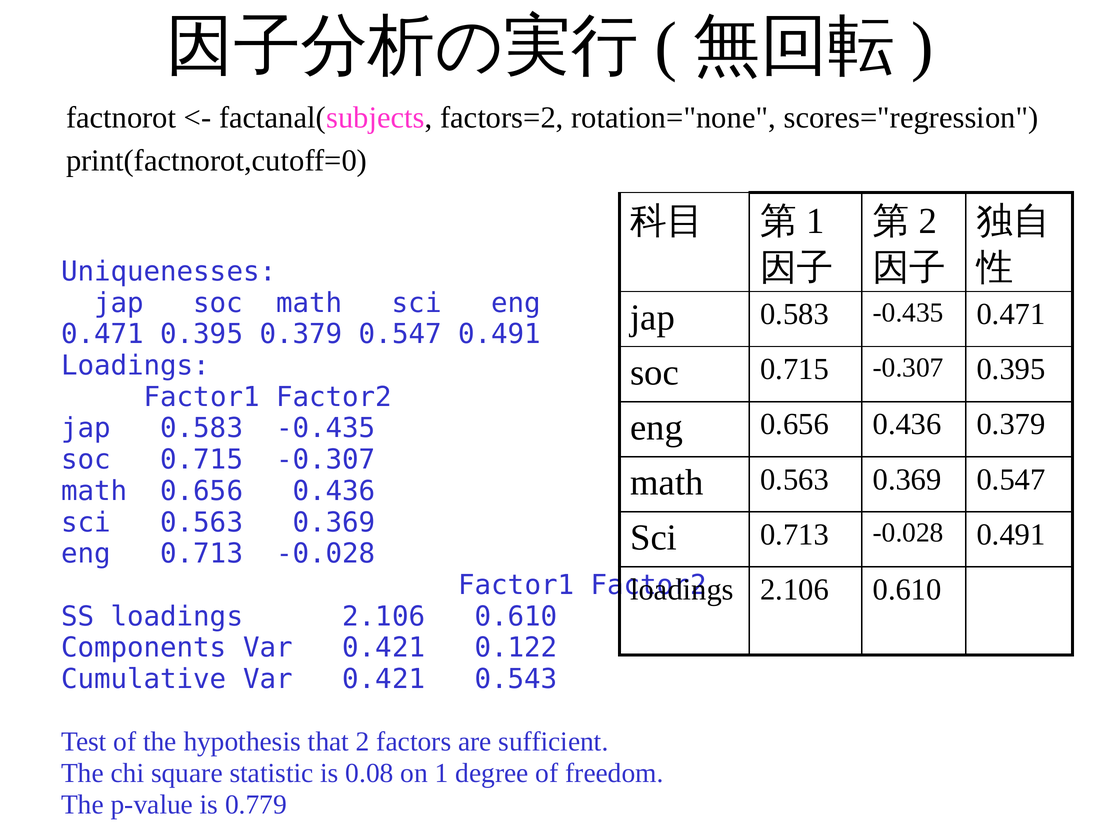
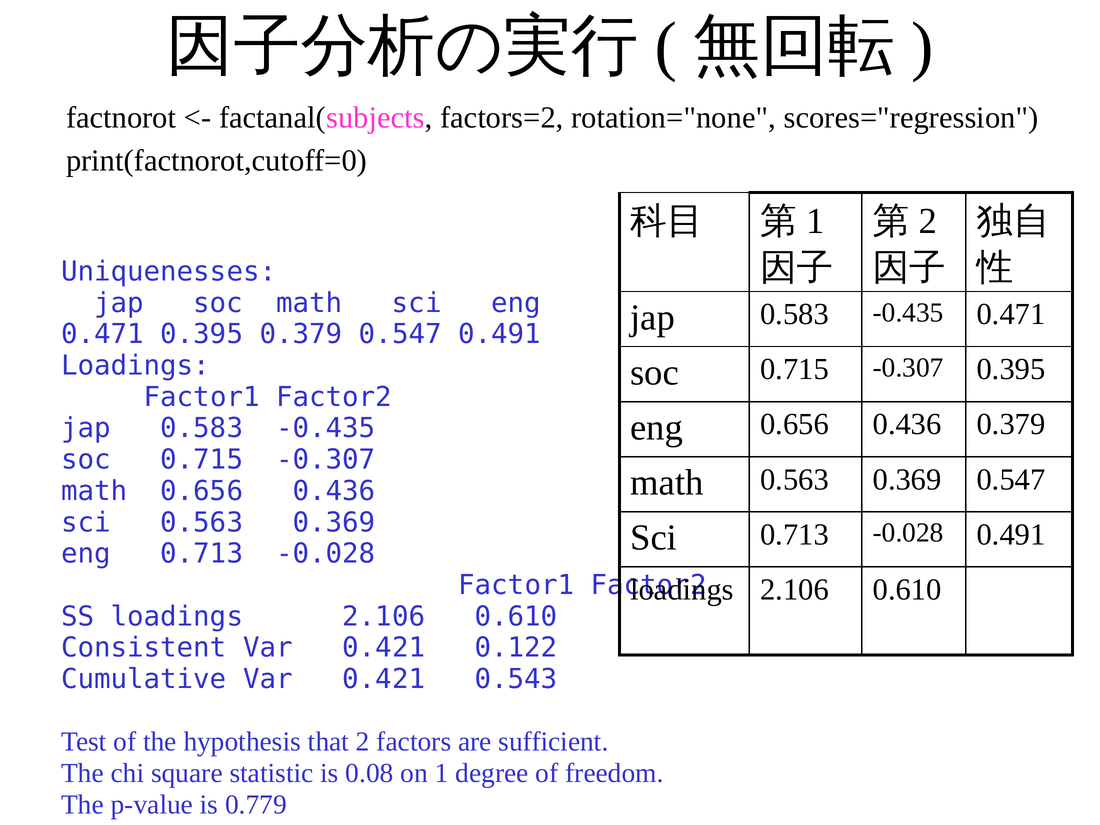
Components: Components -> Consistent (144, 648)
